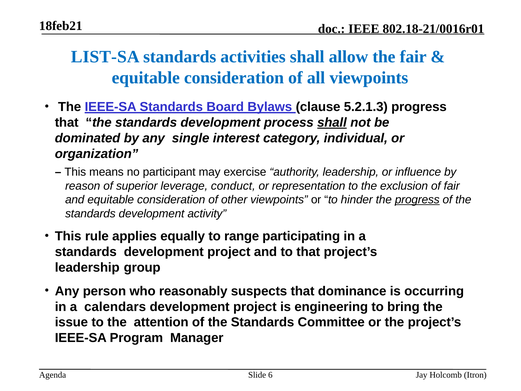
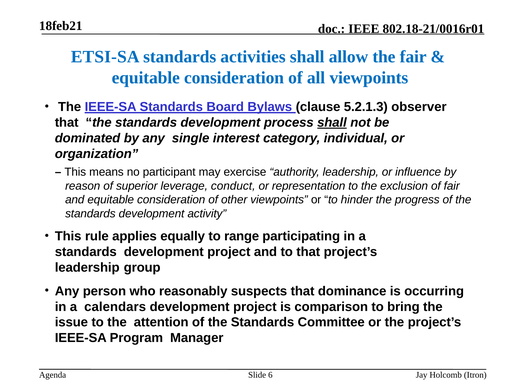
LIST-SA: LIST-SA -> ETSI-SA (105, 57)
5.2.1.3 progress: progress -> observer (419, 107)
progress underline: present -> none (417, 200)
engineering: engineering -> comparison (331, 307)
